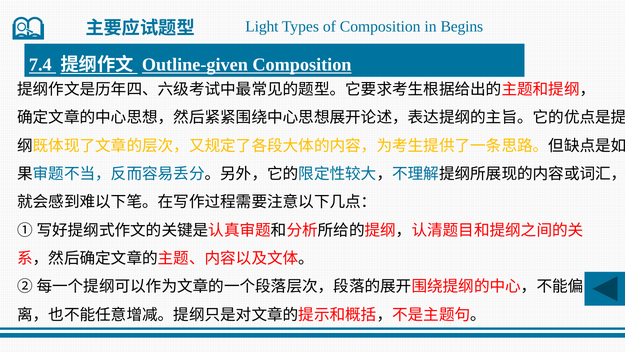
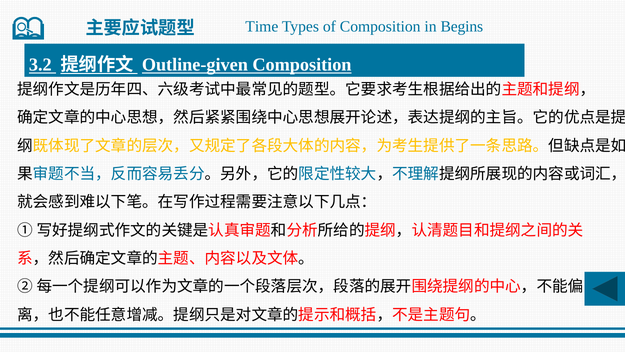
Light: Light -> Time (262, 26)
7.4: 7.4 -> 3.2 (40, 65)
